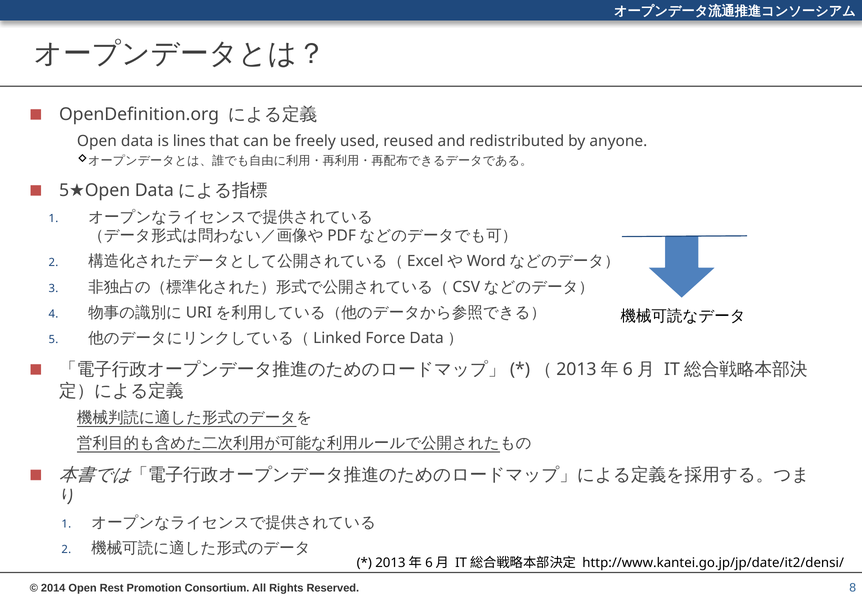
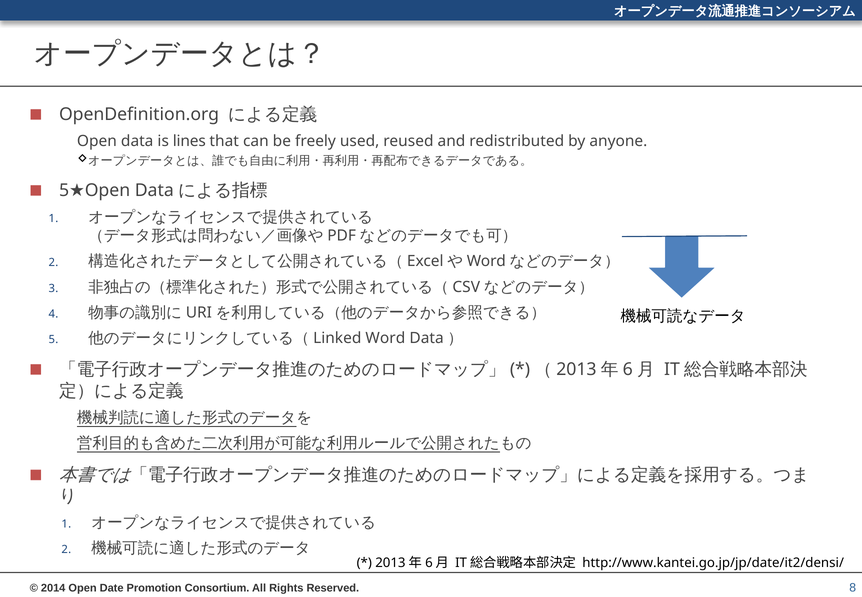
Force: Force -> Word (385, 338)
Rest: Rest -> Date (112, 588)
